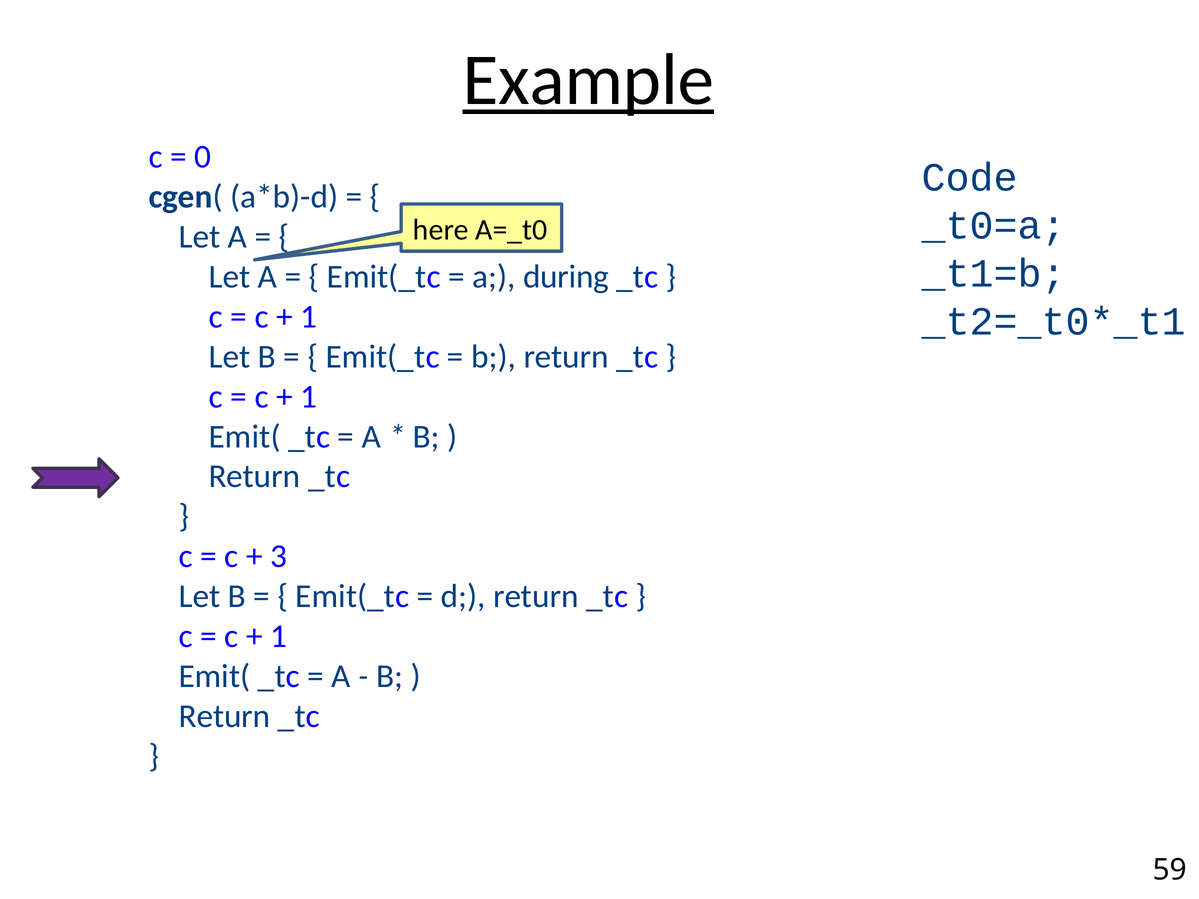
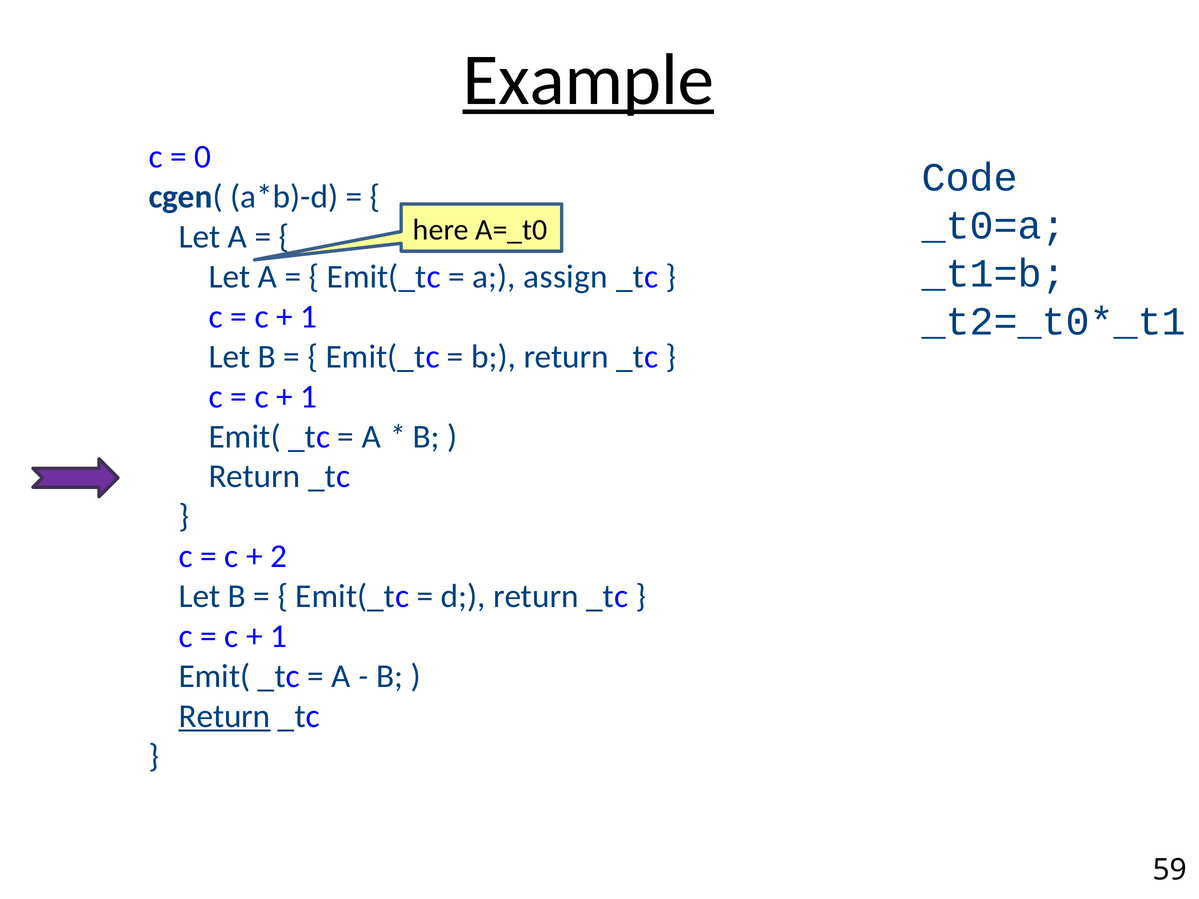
during: during -> assign (566, 277)
3: 3 -> 2 (279, 557)
Return underline: none -> present (225, 717)
